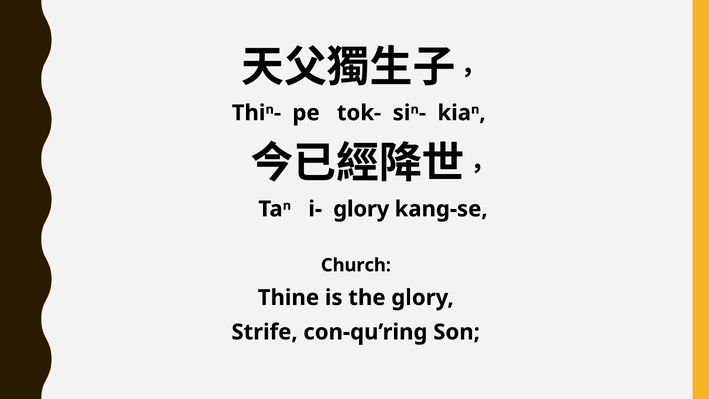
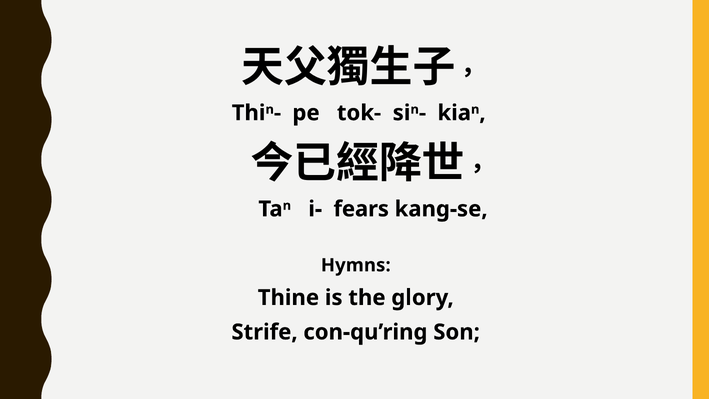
i- glory: glory -> fears (361, 209)
Church: Church -> Hymns (356, 265)
